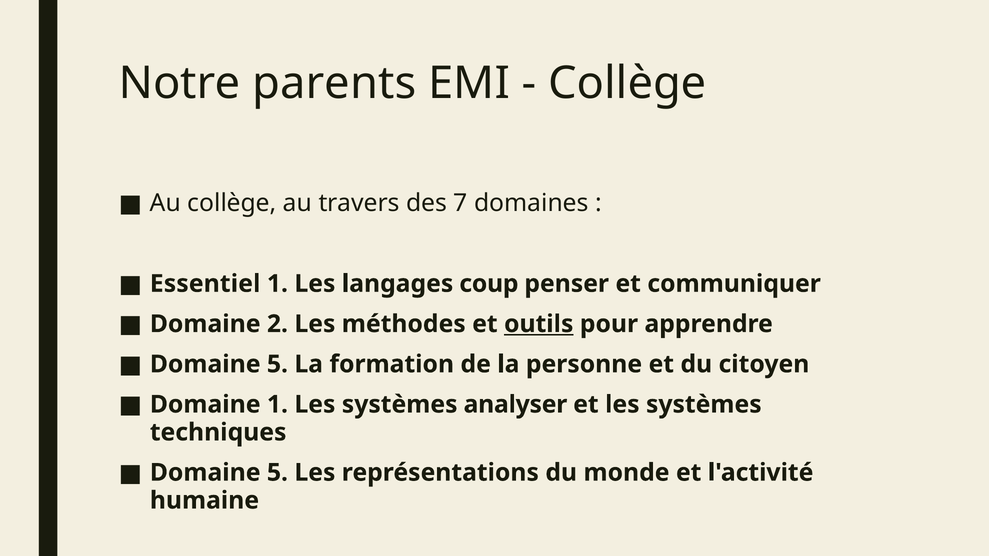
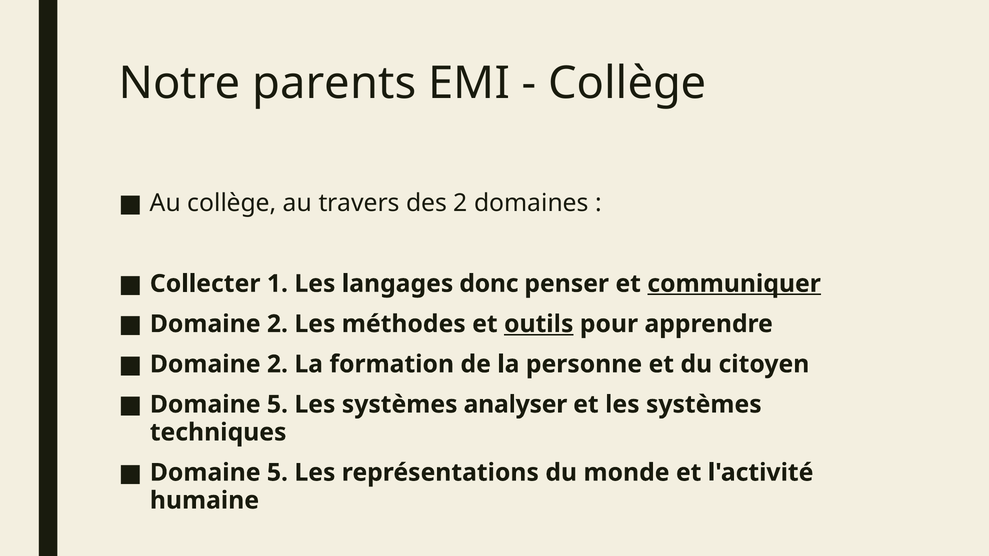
des 7: 7 -> 2 (461, 203)
Essentiel: Essentiel -> Collecter (205, 284)
coup: coup -> donc (489, 284)
communiquer underline: none -> present (734, 284)
5: 5 -> 2 (277, 364)
1: 1 -> 5 (277, 405)
